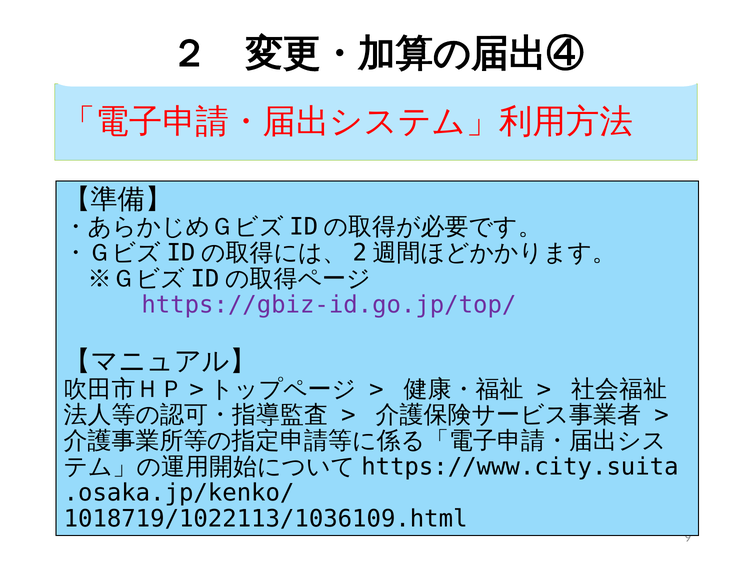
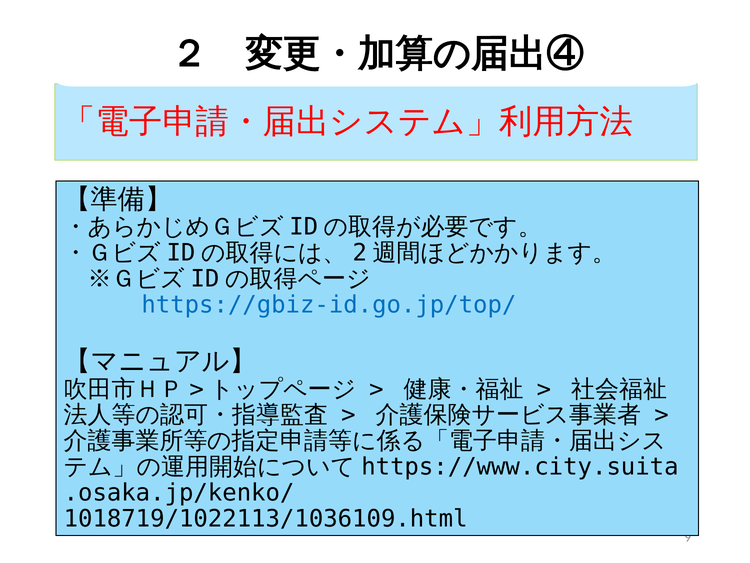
https://gbiz-id.go.jp/top/ colour: purple -> blue (329, 304)
